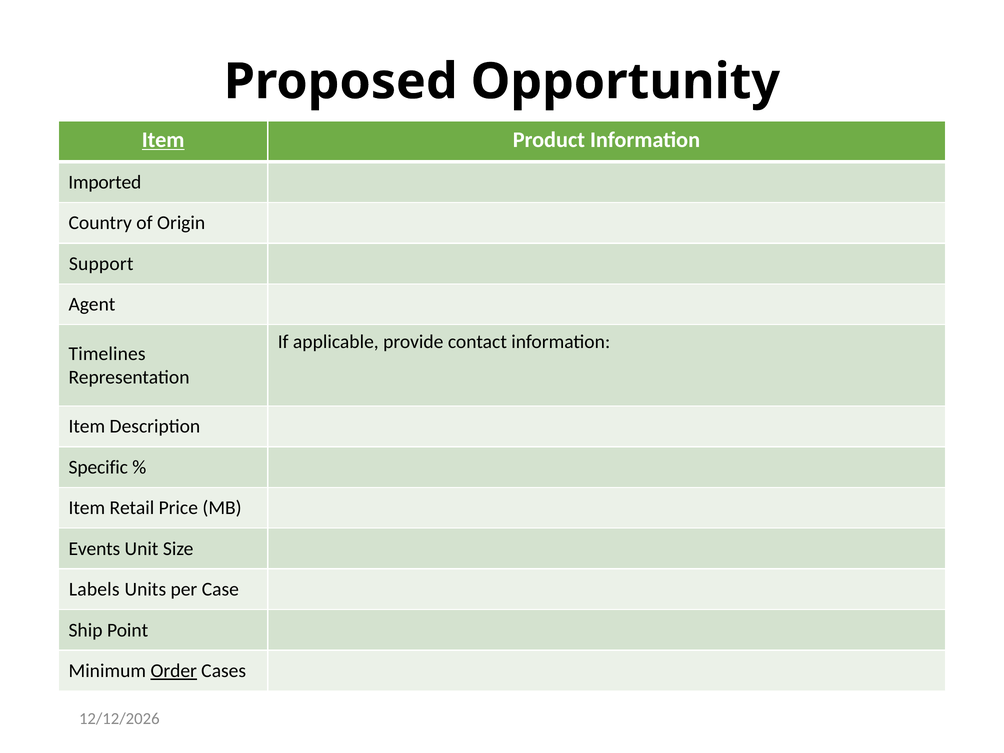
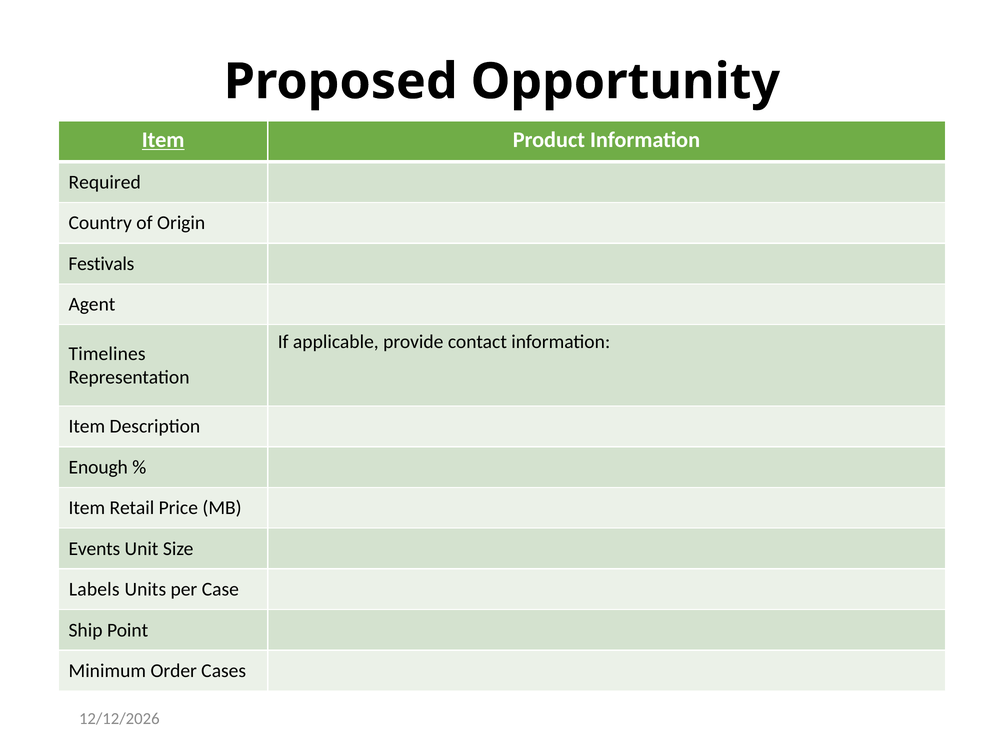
Imported: Imported -> Required (105, 182)
Support: Support -> Festivals (101, 264)
Specific: Specific -> Enough (98, 467)
Order underline: present -> none (174, 671)
